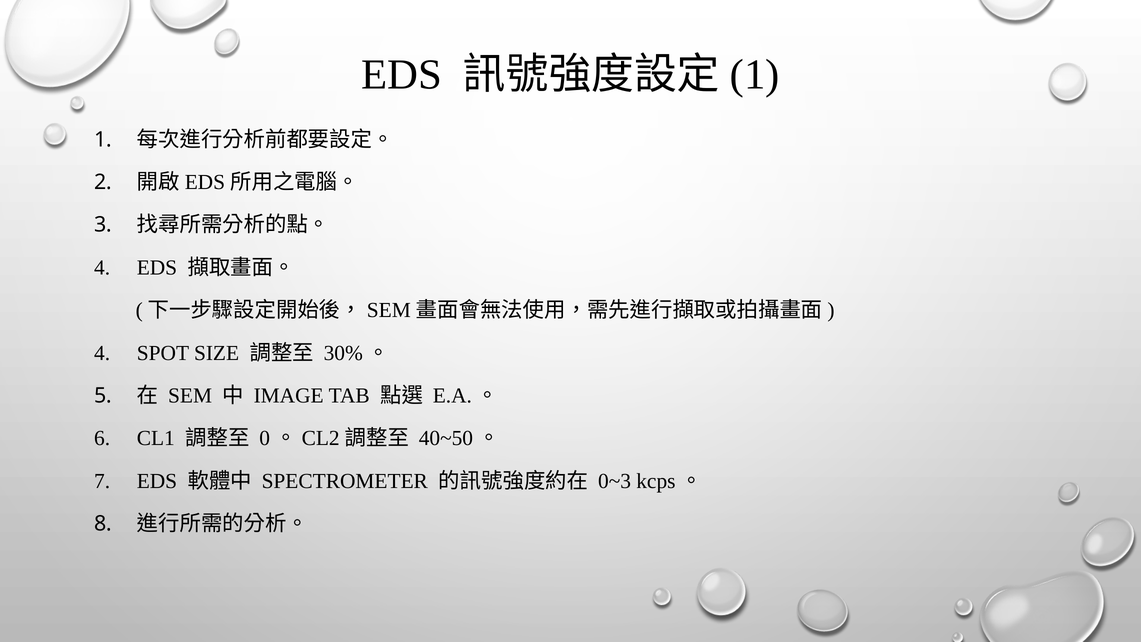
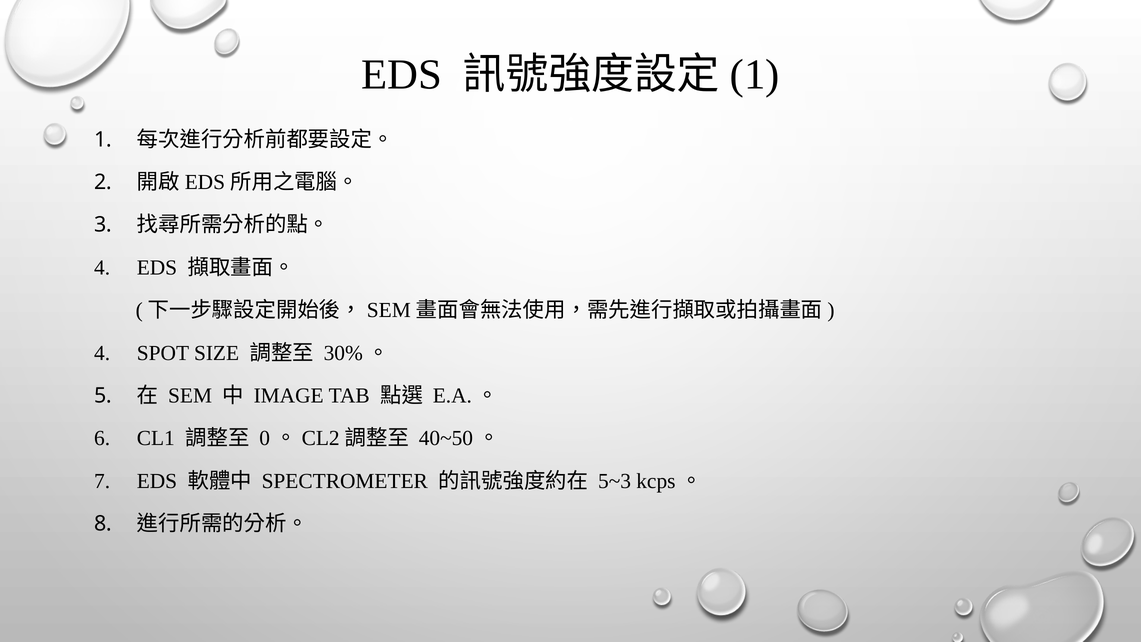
0~3: 0~3 -> 5~3 (615, 481)
